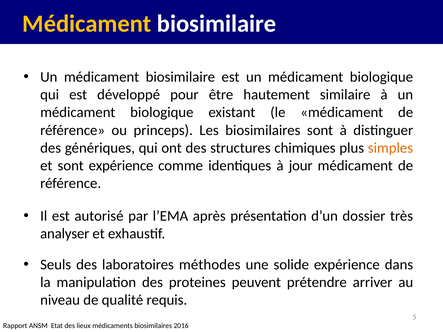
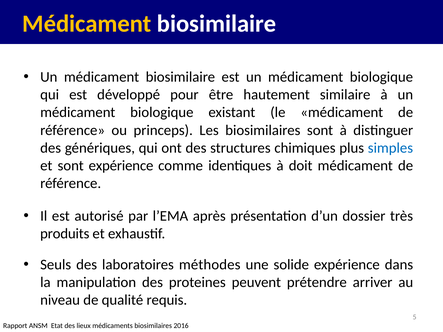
simples colour: orange -> blue (390, 148)
jour: jour -> doit (301, 166)
analyser: analyser -> produits (65, 234)
